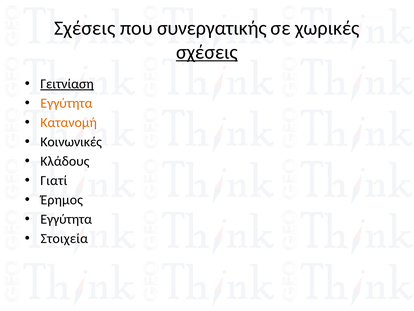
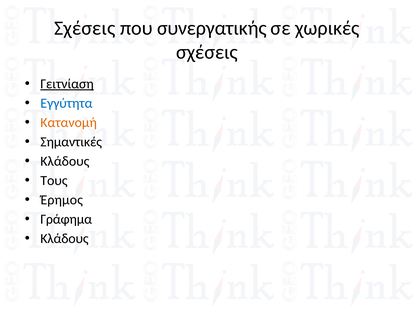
σχέσεις underline: present -> none (207, 52)
Εγγύτητα colour: orange -> blue (66, 103)
Κοινωνικές: Κοινωνικές -> Σημαντικές (71, 142)
Γιατί: Γιατί -> Τους (54, 180)
Εγγύτητα: Εγγύτητα -> Γράφημα (66, 219)
Στοιχεία: Στοιχεία -> Κλάδους (64, 238)
